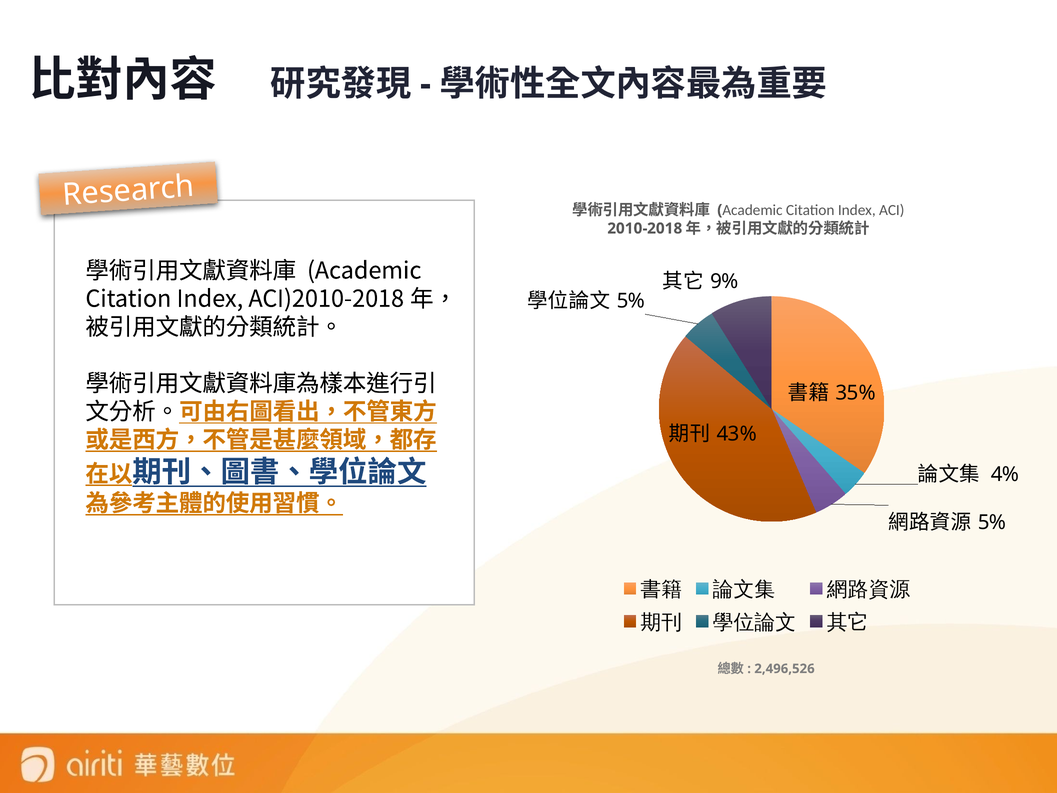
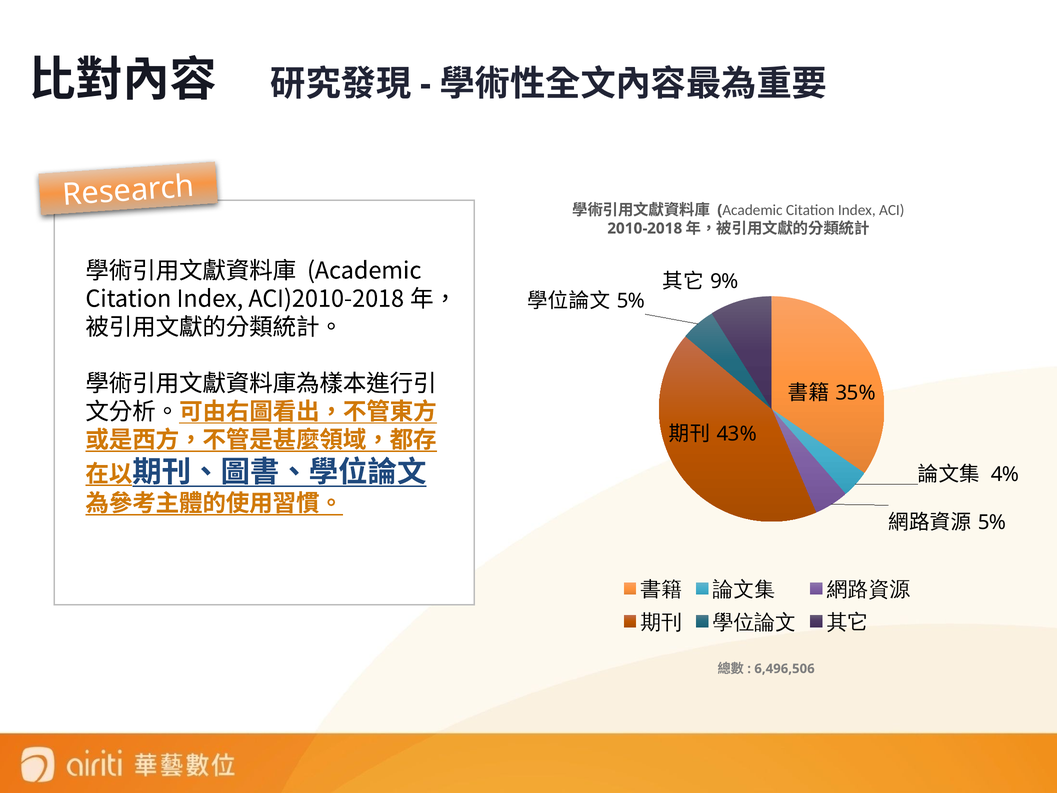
2,496,526: 2,496,526 -> 6,496,506 (785, 669)
